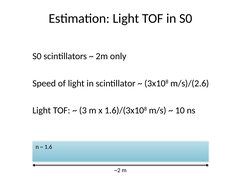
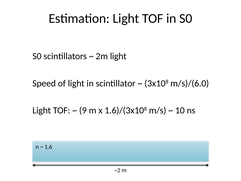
2m only: only -> light (118, 56)
m/s)/(2.6: m/s)/(2.6 -> m/s)/(6.0 (190, 83)
3: 3 -> 9 (83, 110)
